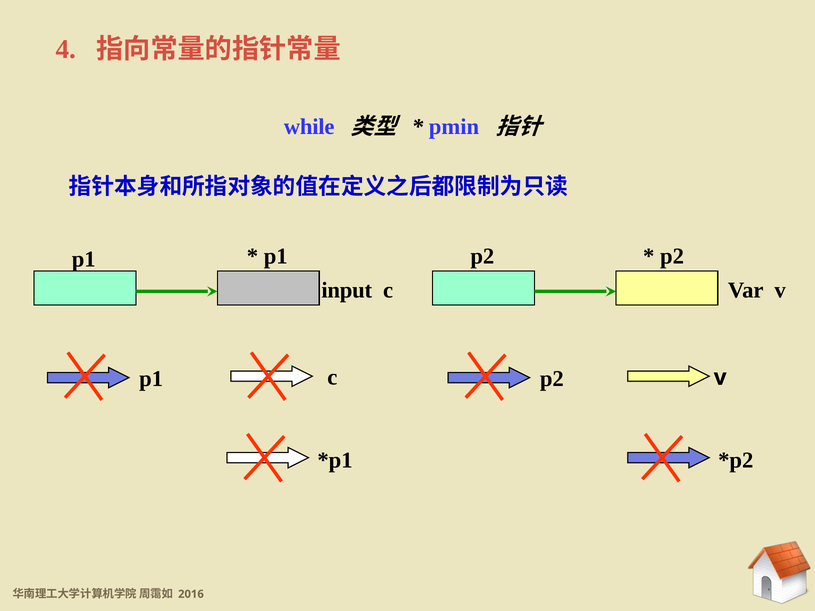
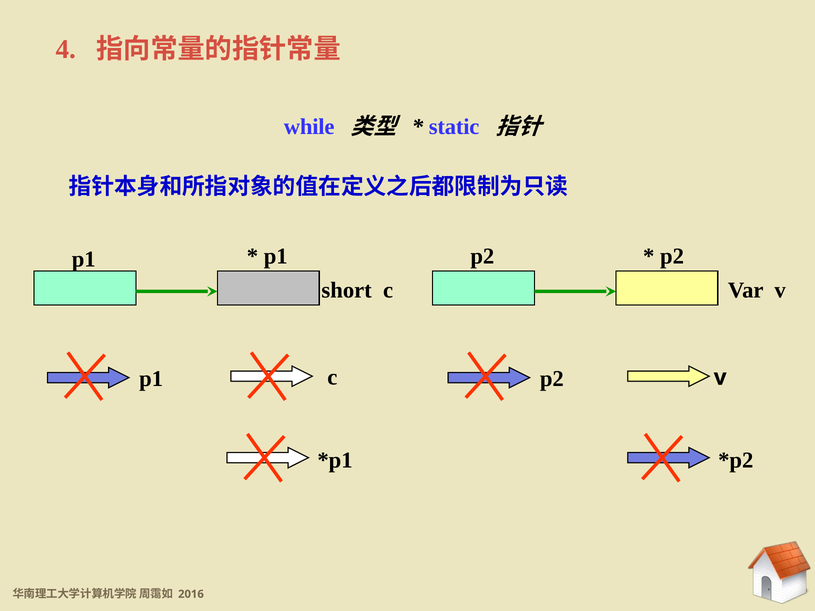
pmin: pmin -> static (454, 127)
input: input -> short (347, 291)
